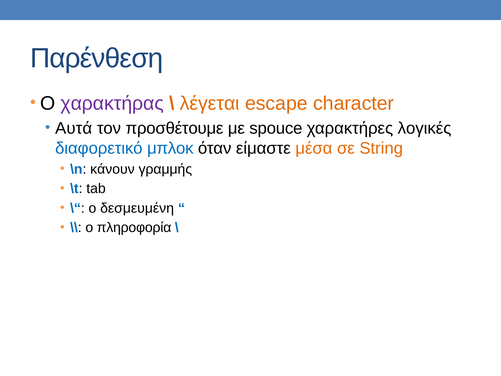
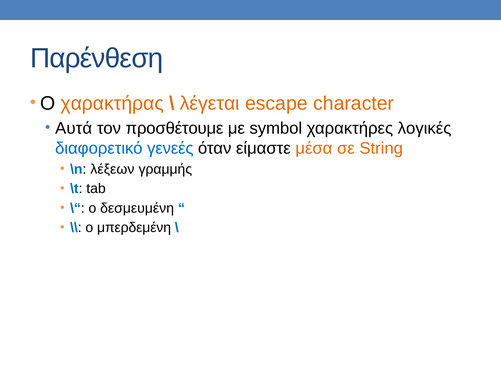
χαρακτήρας colour: purple -> orange (112, 103)
spouce: spouce -> symbol (276, 128)
μπλοκ: μπλοκ -> γενεές (170, 148)
κάνουν: κάνουν -> λέξεων (112, 169)
πληροφορία: πληροφορία -> μπερδεμένη (134, 228)
